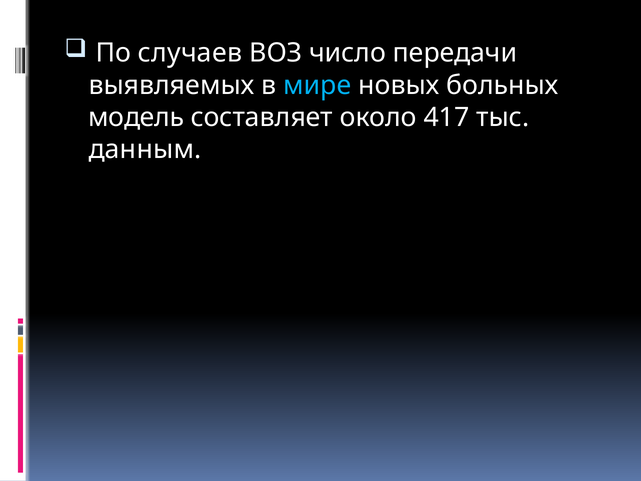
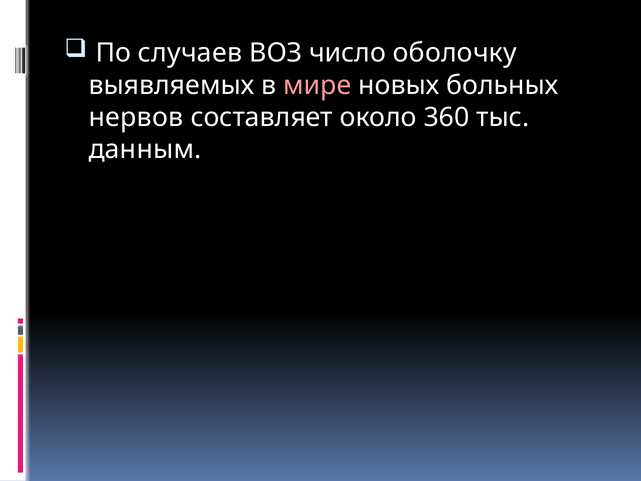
передачи: передачи -> оболочку (455, 53)
мире colour: light blue -> pink (317, 85)
модель: модель -> нервов (136, 117)
417: 417 -> 360 (446, 117)
